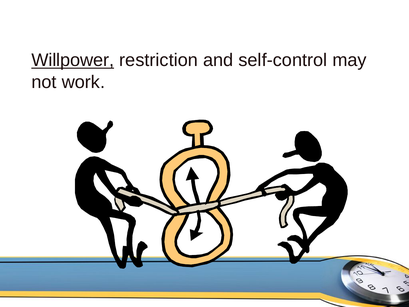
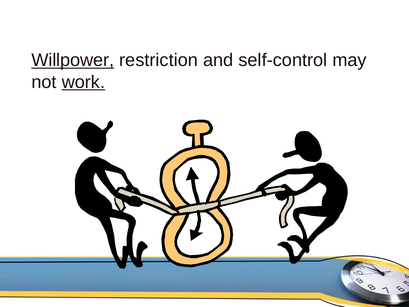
work underline: none -> present (83, 82)
